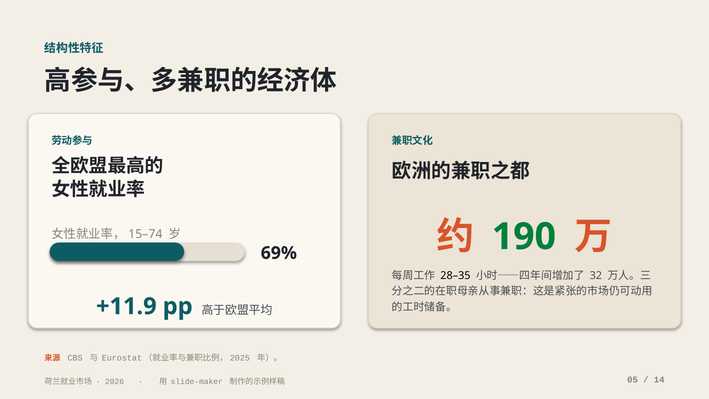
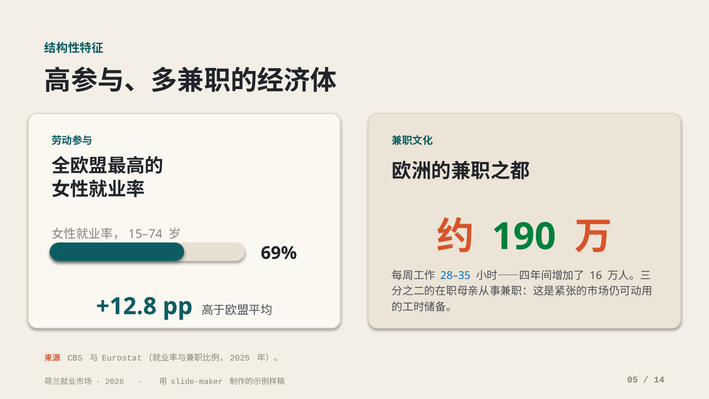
28–35 colour: black -> blue (455, 276)
32: 32 -> 16 (596, 276)
+11.9: +11.9 -> +12.8 (126, 306)
